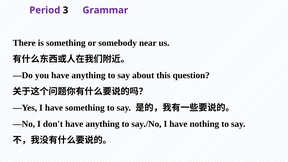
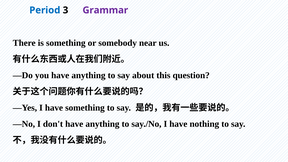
Period colour: purple -> blue (45, 10)
